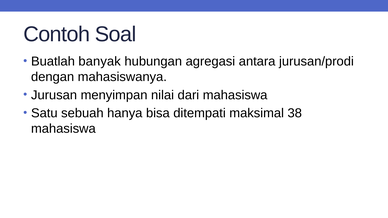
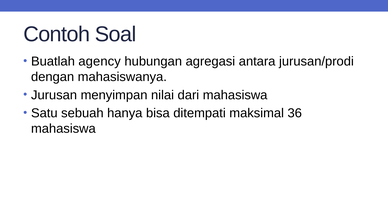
banyak: banyak -> agency (100, 62)
38: 38 -> 36 (295, 113)
